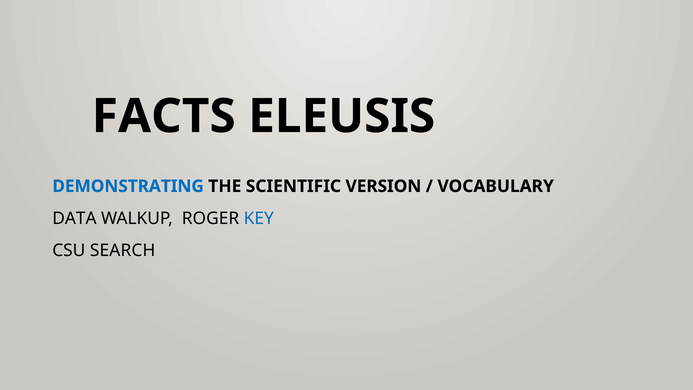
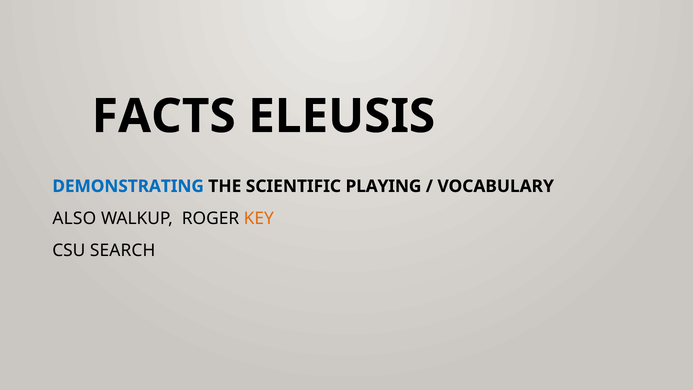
VERSION: VERSION -> PLAYING (383, 186)
DATA: DATA -> ALSO (74, 218)
KEY colour: blue -> orange (259, 218)
